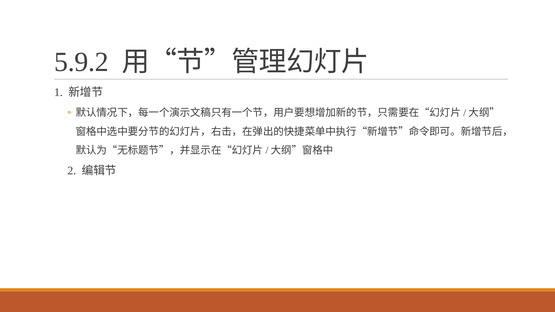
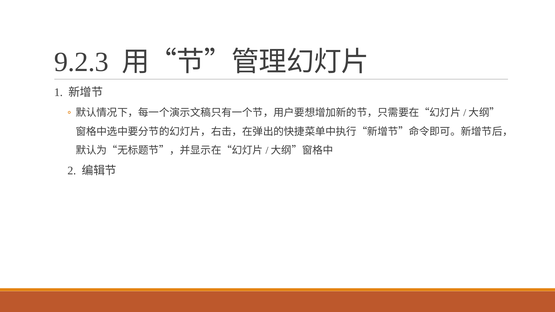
5.9.2: 5.9.2 -> 9.2.3 (81, 62)
